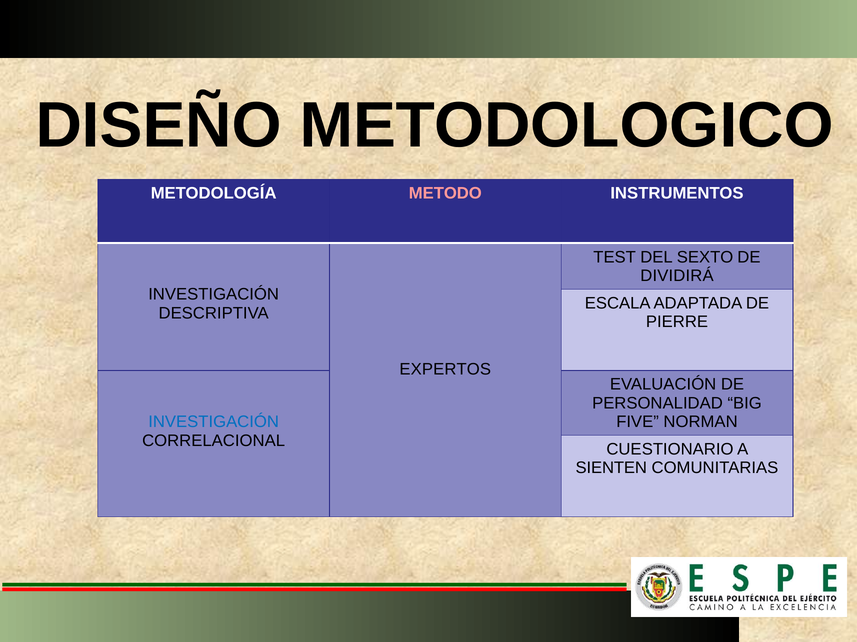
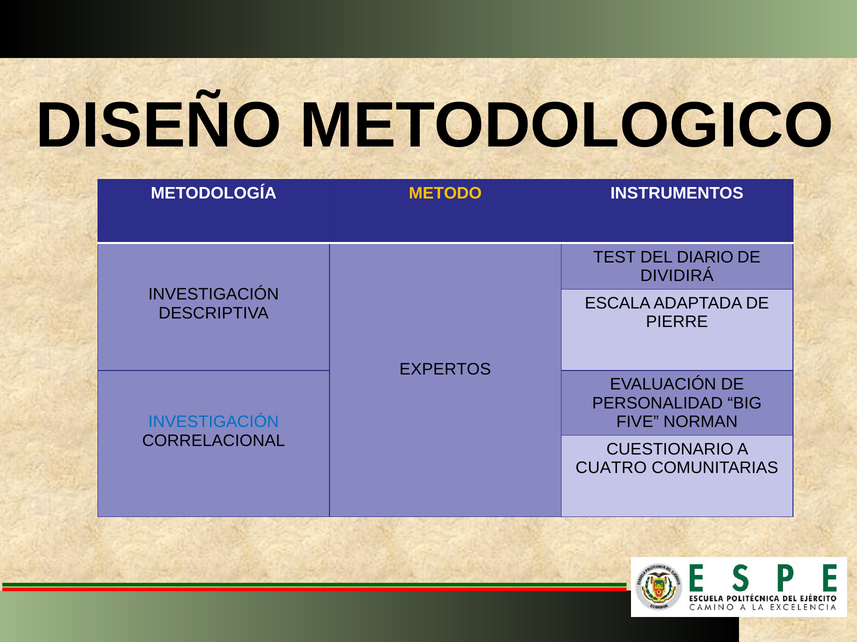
METODO colour: pink -> yellow (445, 194)
SEXTO: SEXTO -> DIARIO (705, 257)
SIENTEN: SIENTEN -> CUATRO (611, 468)
